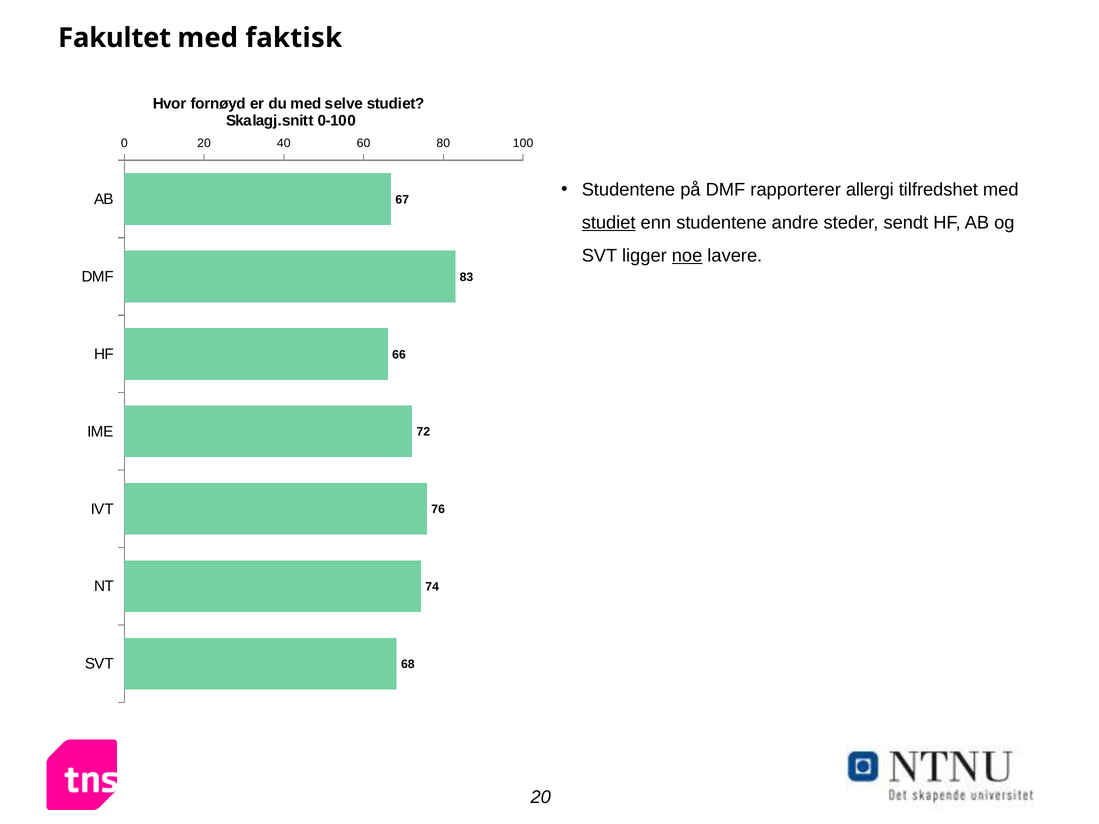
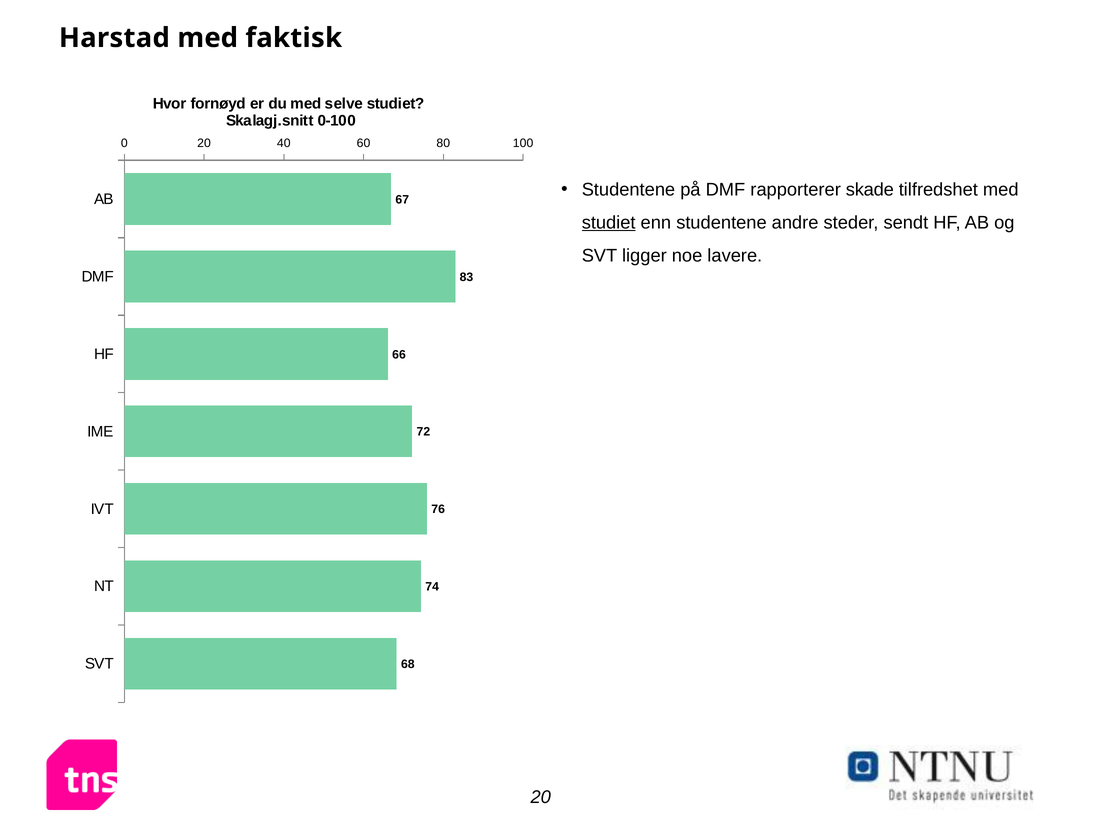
Fakultet: Fakultet -> Harstad (114, 38)
allergi: allergi -> skade (870, 190)
noe underline: present -> none (687, 256)
